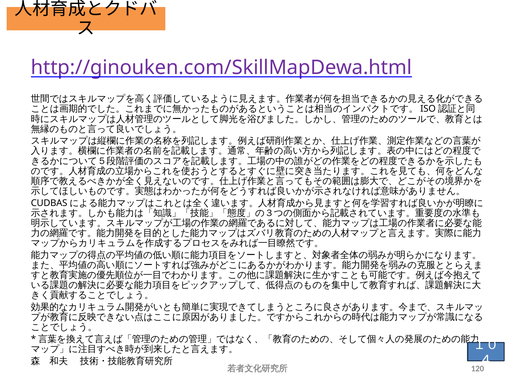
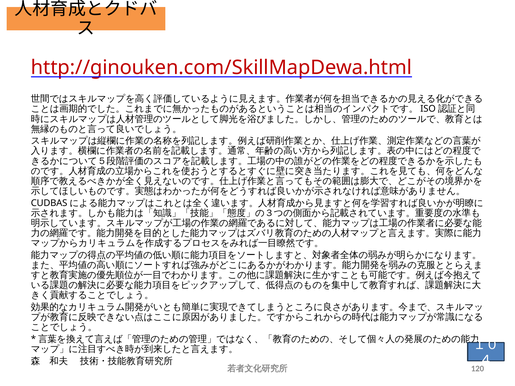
http://ginouken.com/SkillMapDewa.html colour: purple -> red (221, 68)
